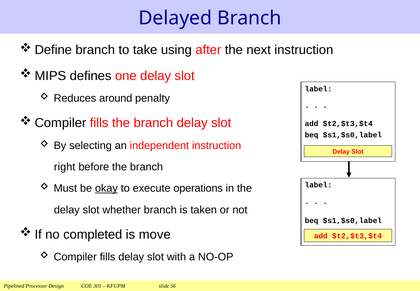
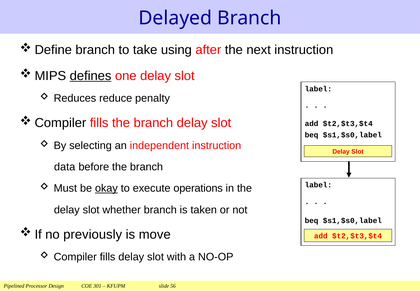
defines underline: none -> present (91, 76)
around: around -> reduce (116, 98)
right: right -> data (65, 167)
completed: completed -> previously (93, 234)
